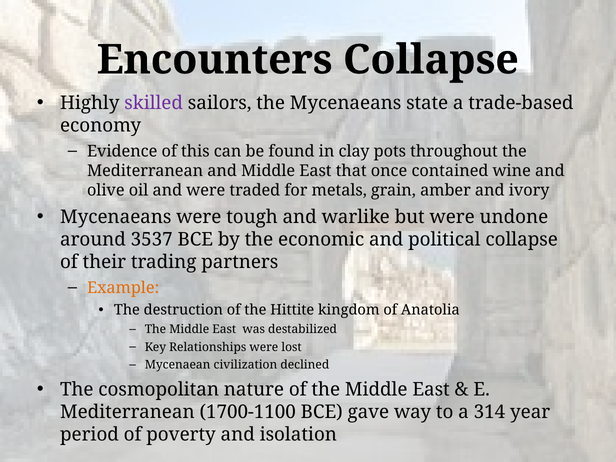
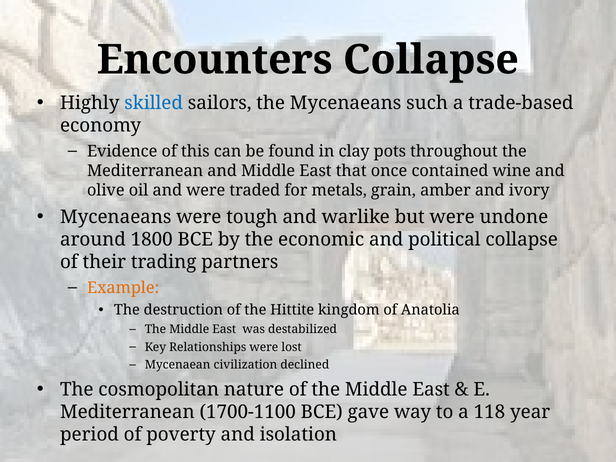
skilled colour: purple -> blue (154, 103)
state: state -> such (427, 103)
3537: 3537 -> 1800 (152, 239)
314: 314 -> 118 (489, 412)
